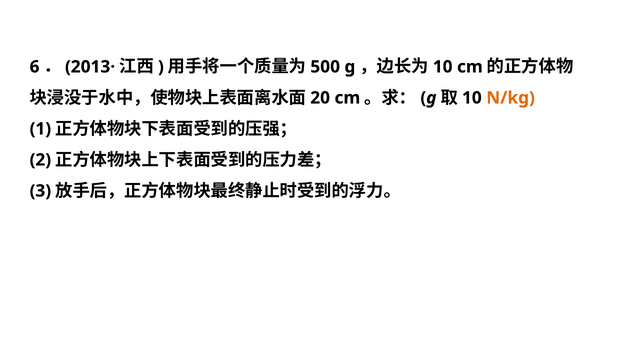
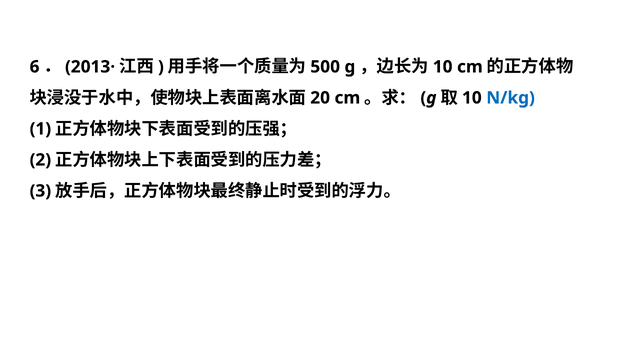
N/kg colour: orange -> blue (511, 98)
